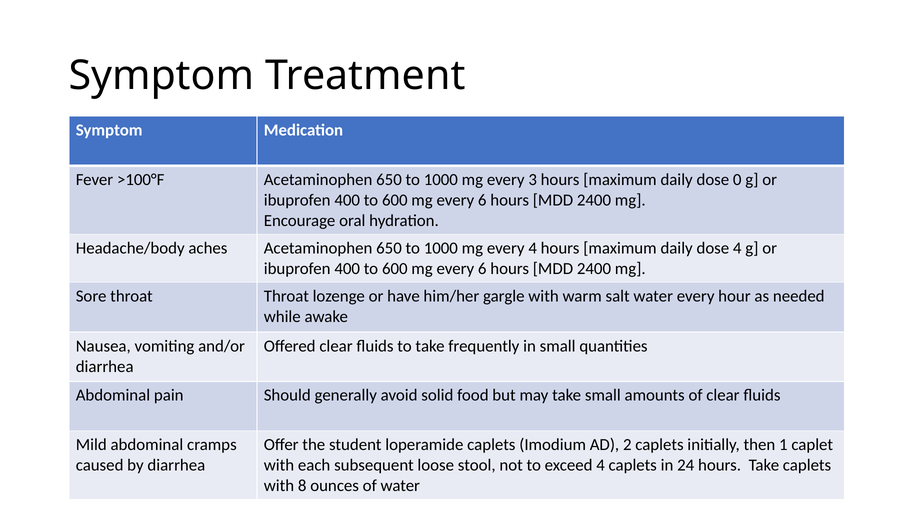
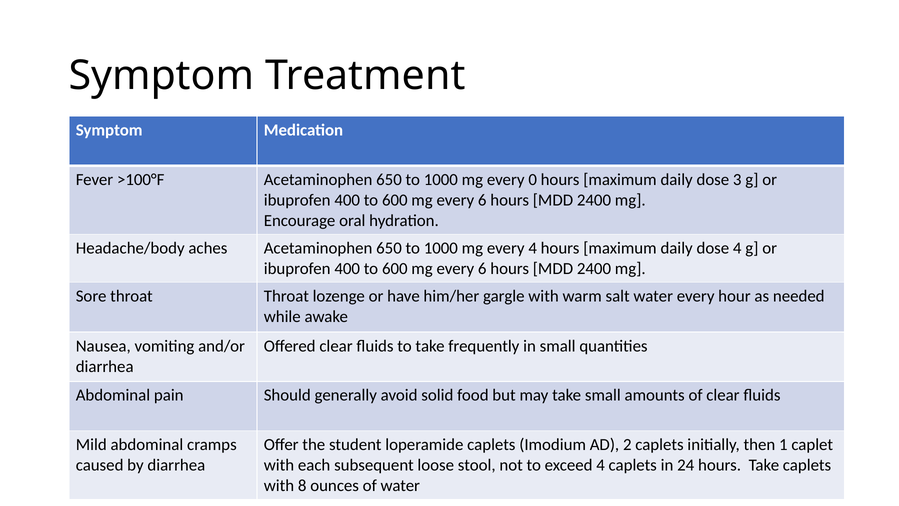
3: 3 -> 0 (533, 179)
0: 0 -> 3 (737, 179)
